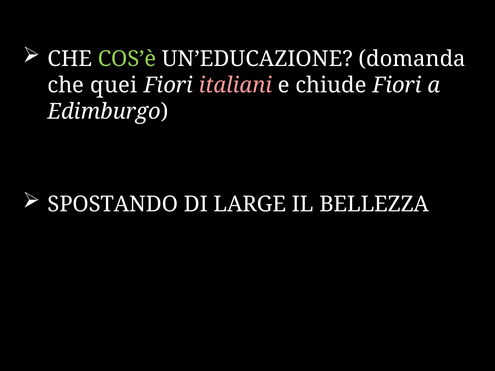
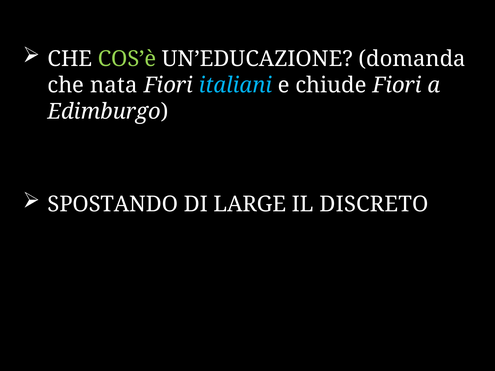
quei: quei -> nata (114, 85)
italiani colour: pink -> light blue (235, 85)
BELLEZZA: BELLEZZA -> DISCRETO (374, 204)
